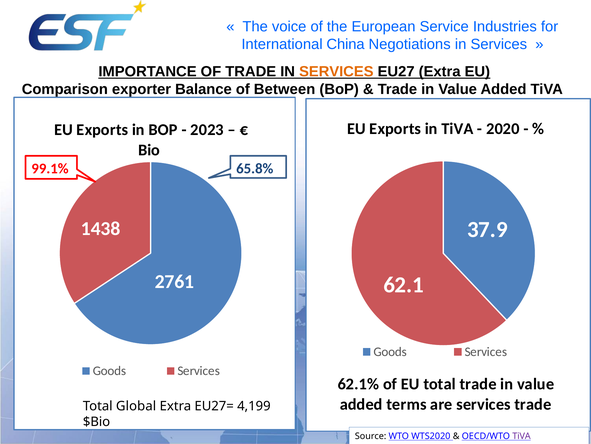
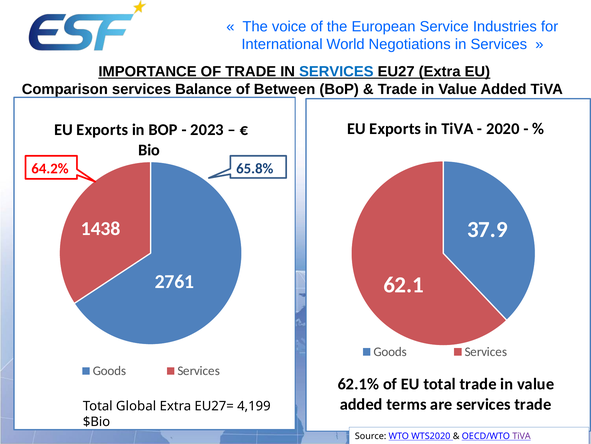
China: China -> World (346, 44)
SERVICES colour: orange -> blue (336, 72)
Comparison exporter: exporter -> services (142, 89)
99.1%: 99.1% -> 64.2% (50, 168)
